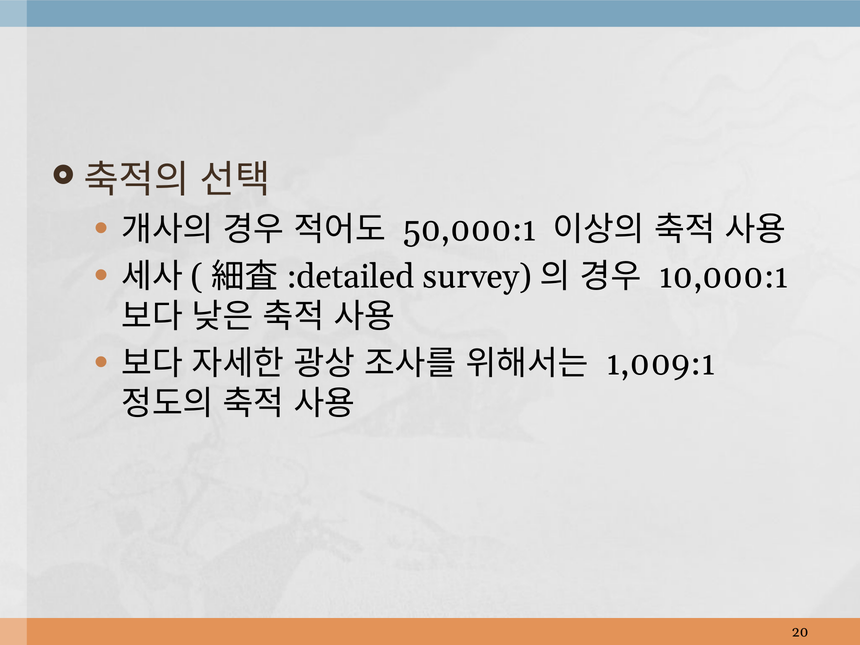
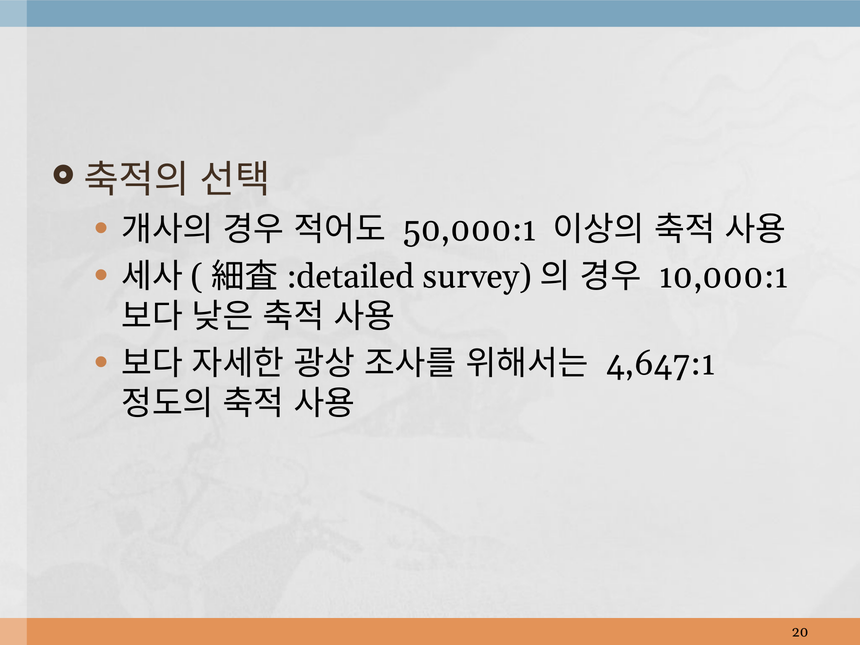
1,009:1: 1,009:1 -> 4,647:1 (661, 364)
